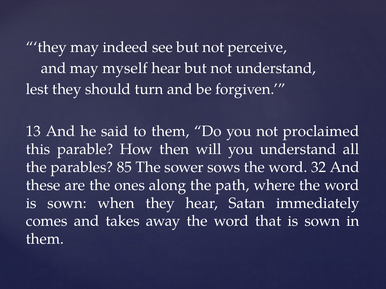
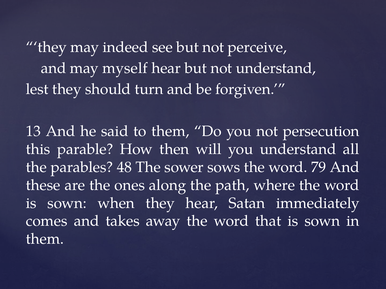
proclaimed: proclaimed -> persecution (321, 131)
85: 85 -> 48 (124, 167)
32: 32 -> 79 (319, 167)
